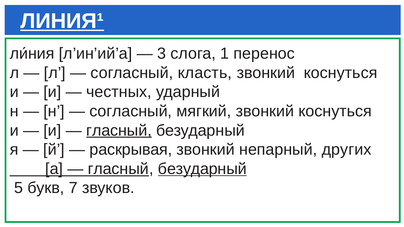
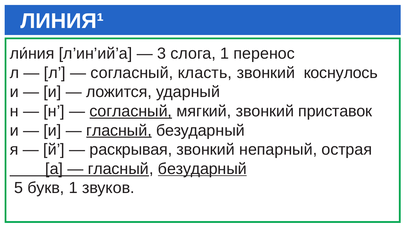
ЛИНИЯ¹ underline: present -> none (62, 21)
коснуться: коснуться -> коснулось (341, 73)
честных: честных -> ложится (119, 92)
согласный underline: none -> present (131, 111)
мягкий звонкий коснуться: коснуться -> приставок (335, 111)
других: других -> острая (347, 150)
букв 7: 7 -> 1 (73, 188)
